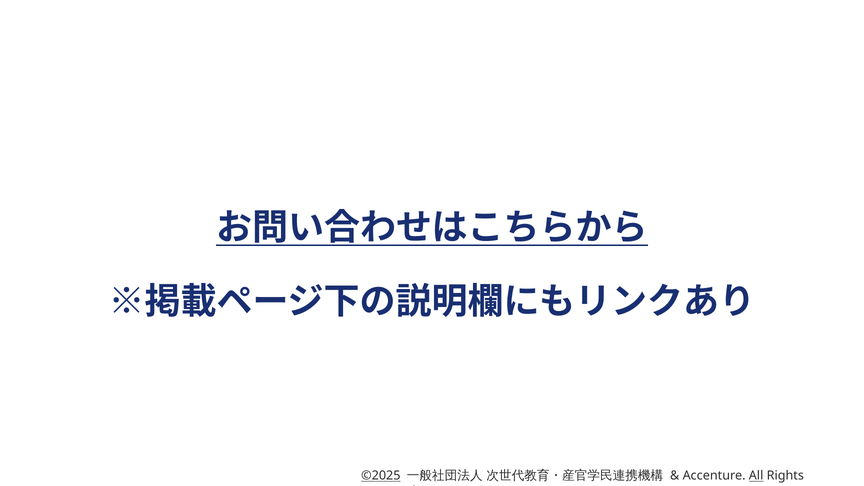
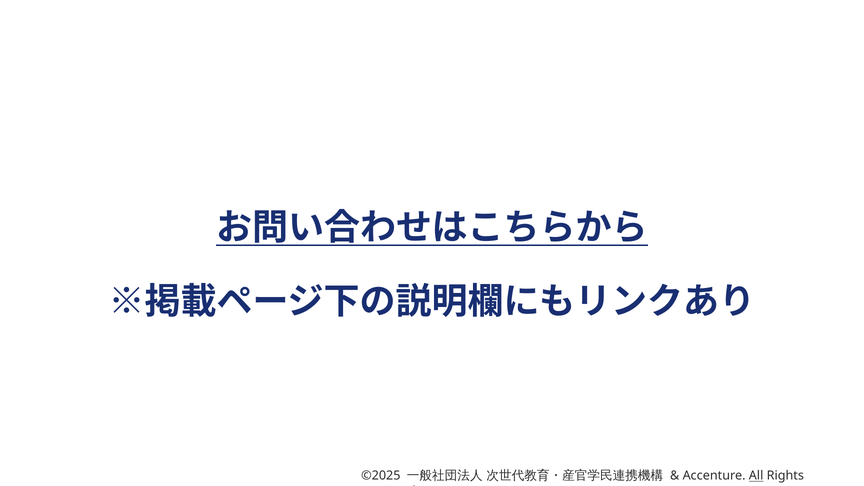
©2025 underline: present -> none (381, 476)
